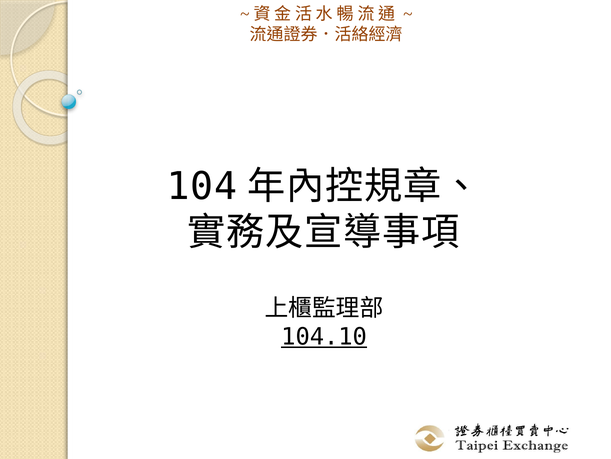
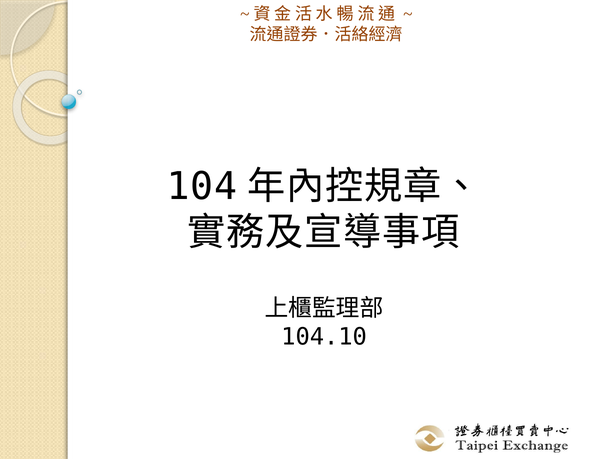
104.10 underline: present -> none (324, 337)
